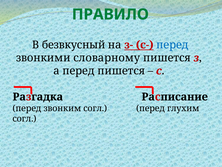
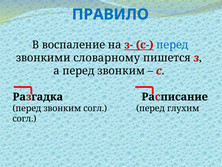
ПРАВИЛО colour: green -> blue (110, 14)
безвкусный: безвкусный -> воспаление (74, 45)
а перед пишется: пишется -> звонким (121, 71)
